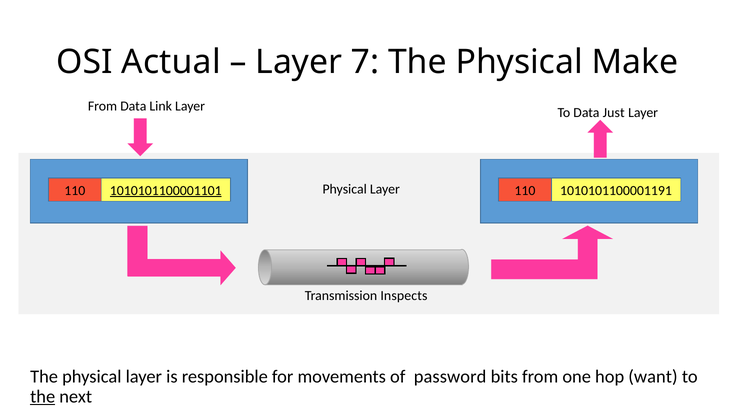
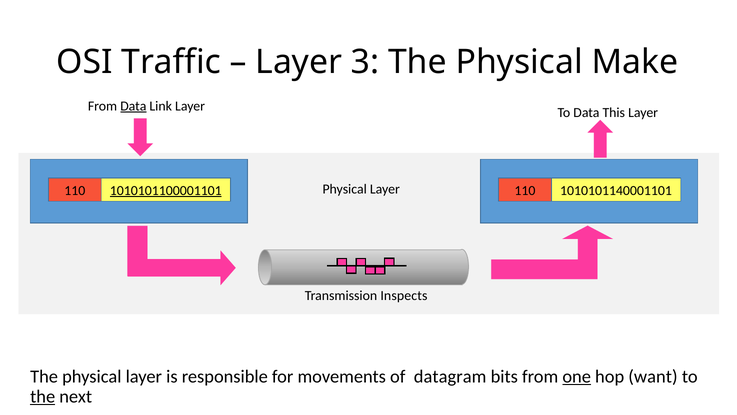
Actual: Actual -> Traffic (171, 62)
7: 7 -> 3 (365, 62)
Data underline: none -> present (133, 106)
Just: Just -> This (614, 113)
1010101100001191: 1010101100001191 -> 1010101140001101 (616, 190)
password: password -> datagram (450, 376)
one underline: none -> present (577, 376)
